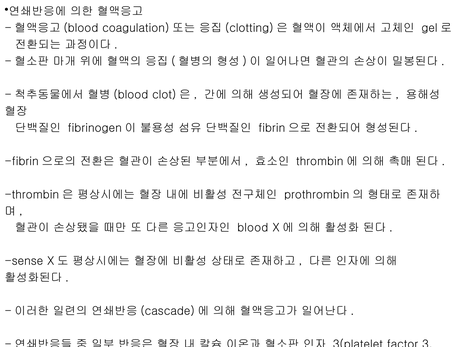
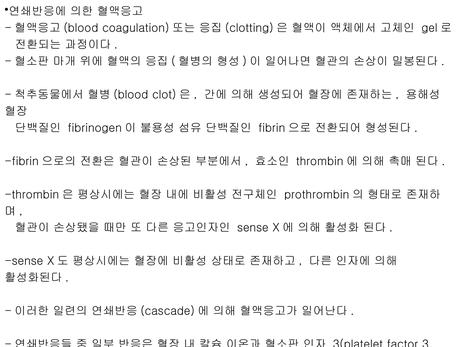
blood: blood -> sense (253, 228)
